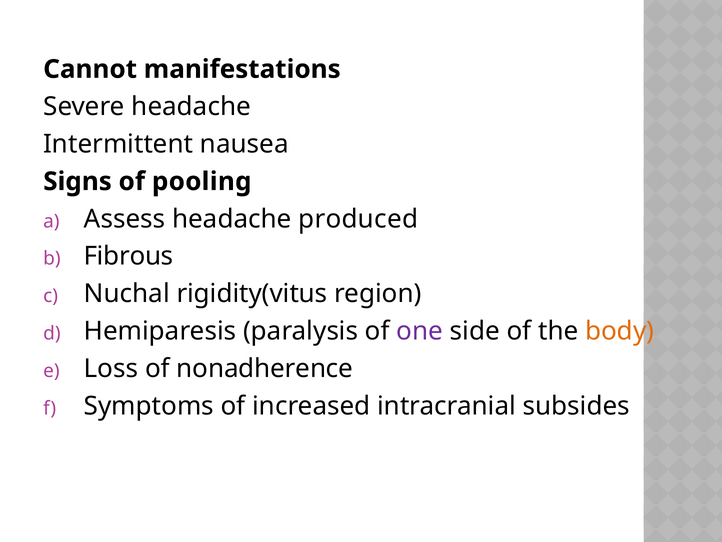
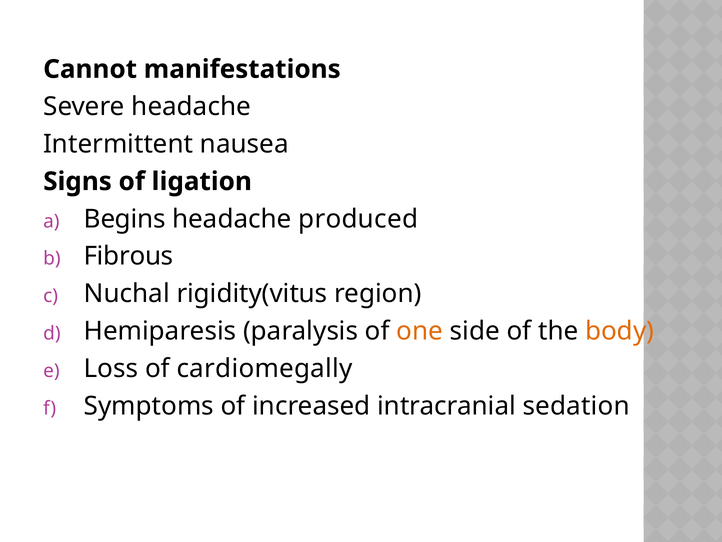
pooling: pooling -> ligation (202, 181)
Assess: Assess -> Begins (125, 219)
one colour: purple -> orange (420, 331)
nonadherence: nonadherence -> cardiomegally (265, 368)
subsides: subsides -> sedation (576, 406)
